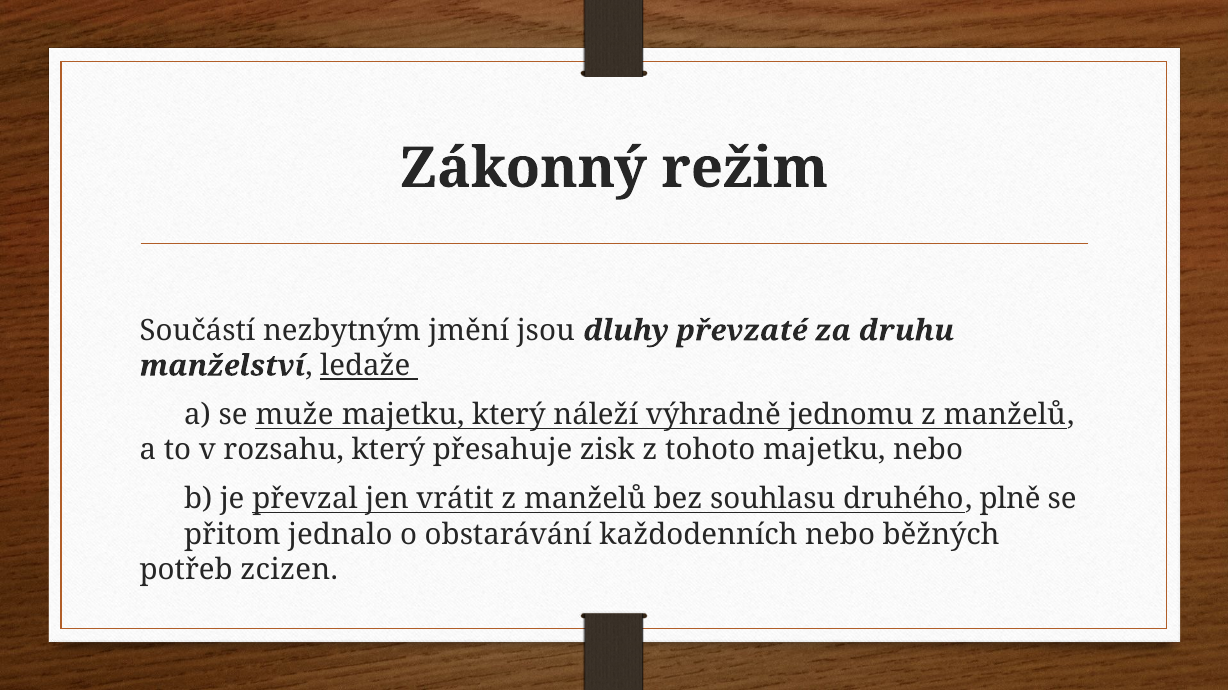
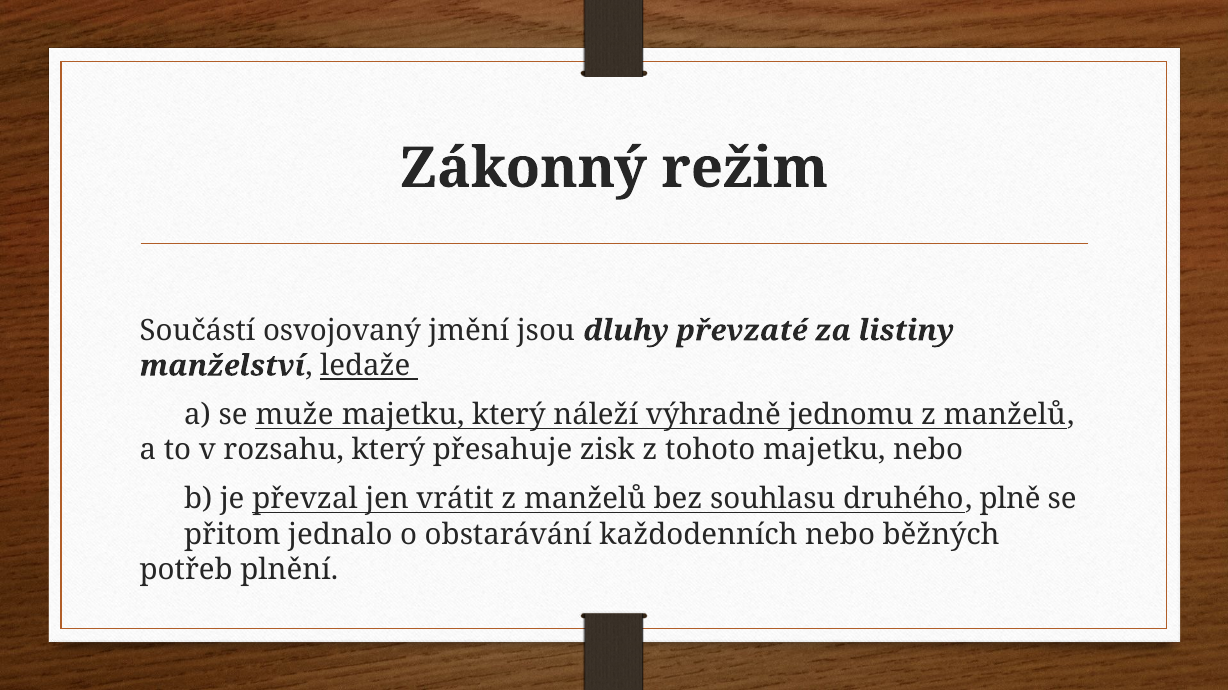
nezbytným: nezbytným -> osvojovaný (342, 331)
druhu: druhu -> listiny (906, 331)
zcizen: zcizen -> plnění (289, 570)
